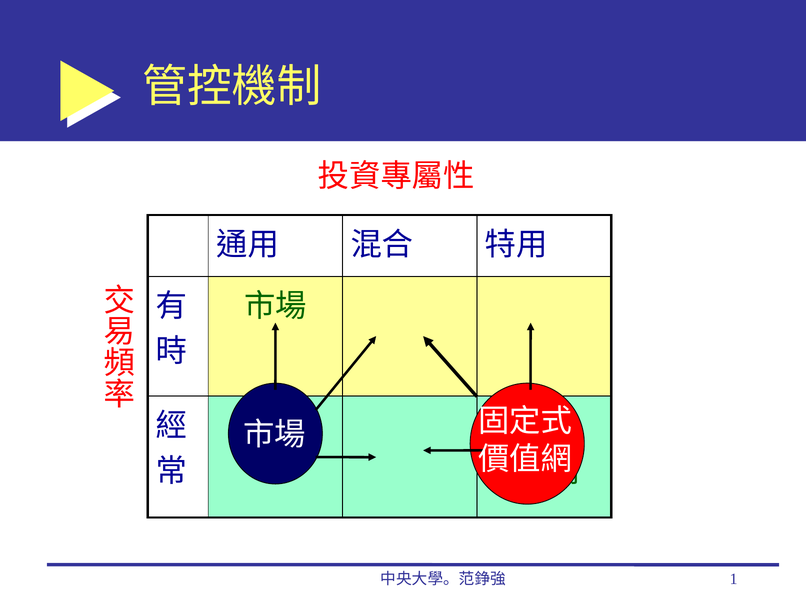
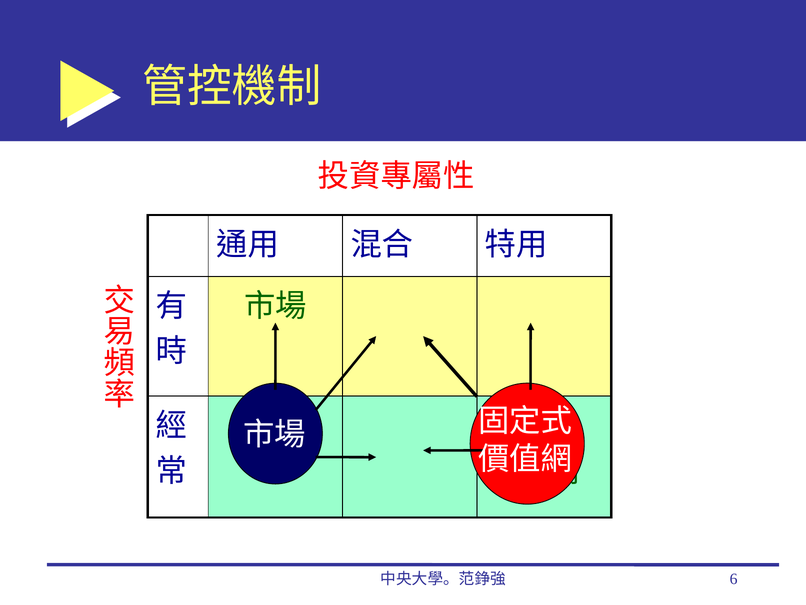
1: 1 -> 6 (734, 579)
